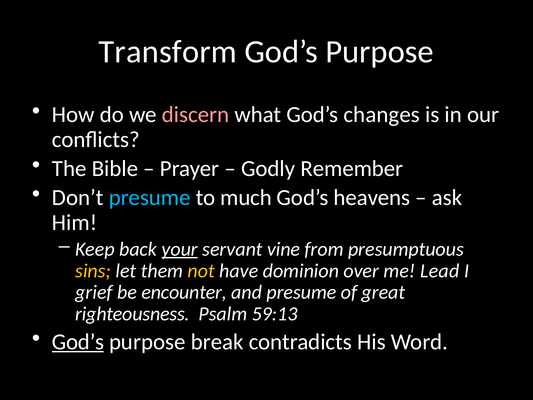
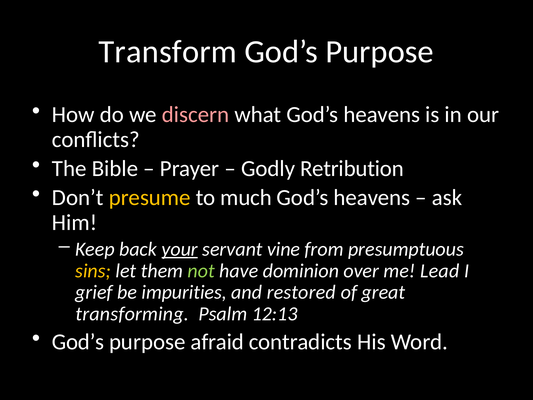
what God’s changes: changes -> heavens (382, 115)
Remember: Remember -> Retribution (352, 169)
presume colour: light blue -> yellow (150, 198)
not colour: yellow -> light green (201, 271)
encounter: encounter -> impurities (184, 292)
and presume: presume -> restored (301, 292)
righteousness: righteousness -> transforming (132, 314)
59:13: 59:13 -> 12:13 (275, 314)
God’s underline: present -> none (78, 342)
break: break -> afraid (217, 342)
